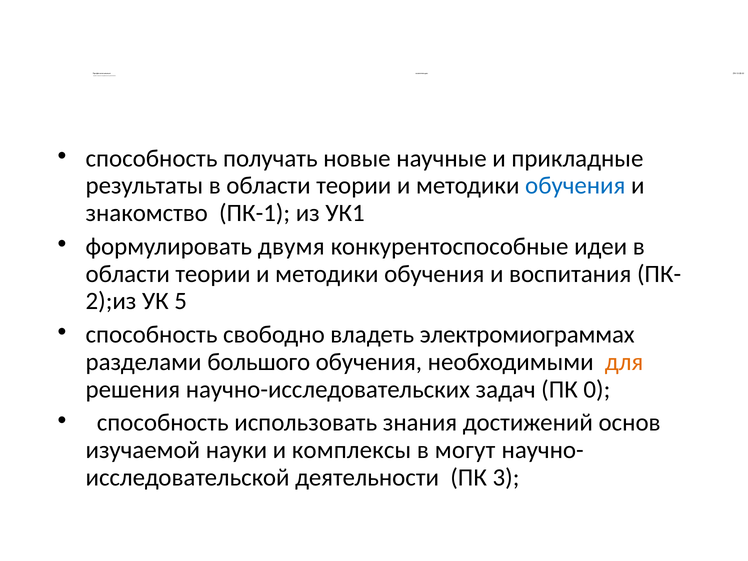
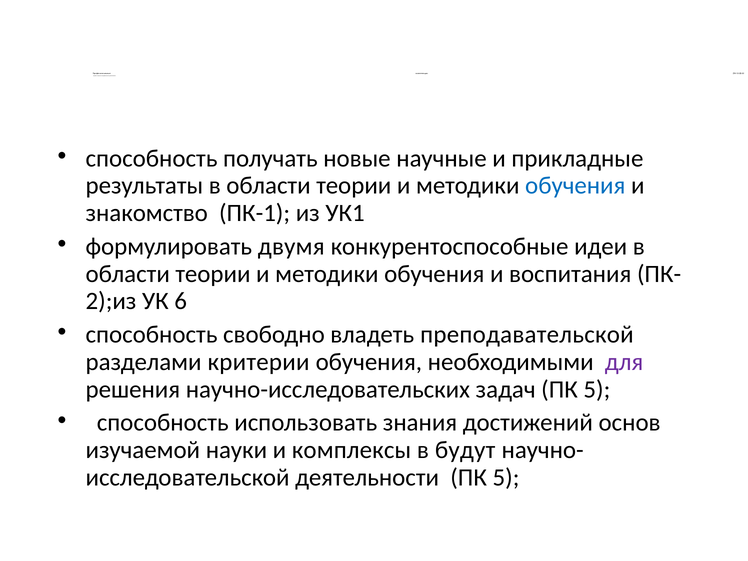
5: 5 -> 6 (181, 301)
электромиограммах: электромиограммах -> преподавательской (527, 335)
большого: большого -> критерии (259, 362)
для colour: orange -> purple (624, 362)
задач ПК 0: 0 -> 5 (597, 389)
могут: могут -> будут (465, 450)
деятельности ПК 3: 3 -> 5 (506, 477)
